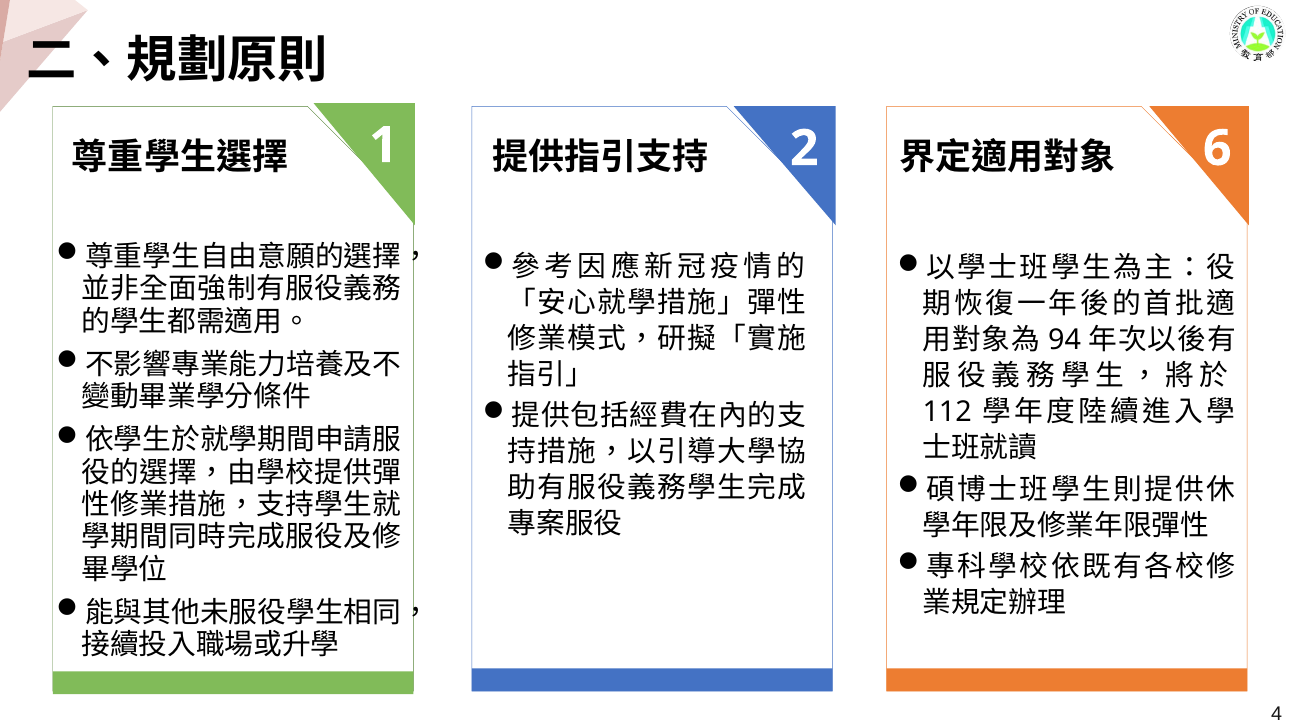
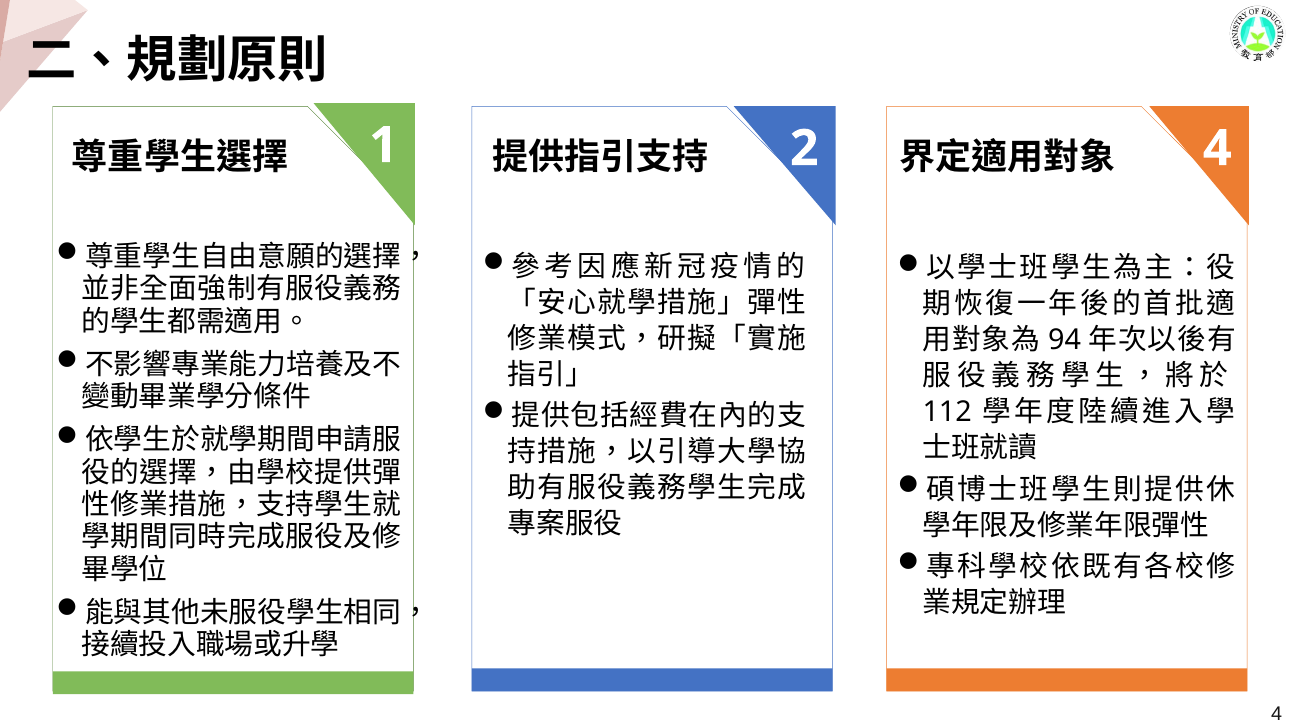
1 6: 6 -> 4 (1217, 149)
